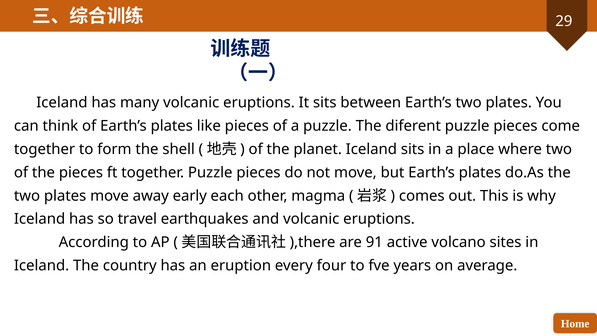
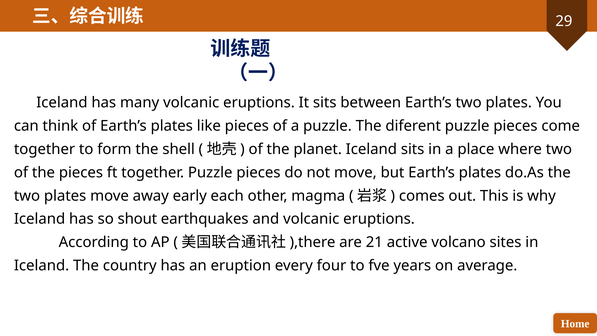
travel: travel -> shout (137, 219)
91: 91 -> 21 (374, 242)
